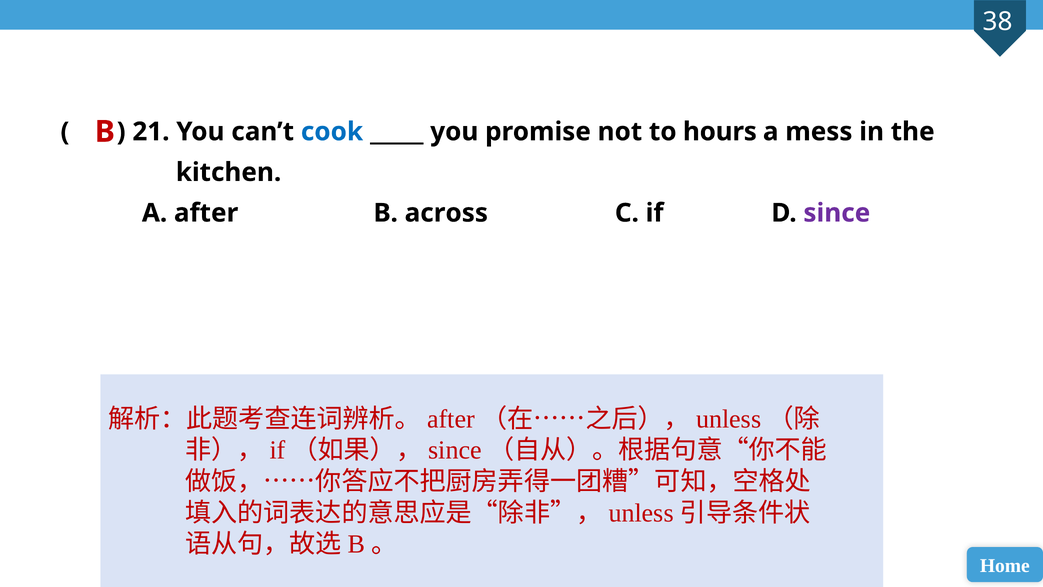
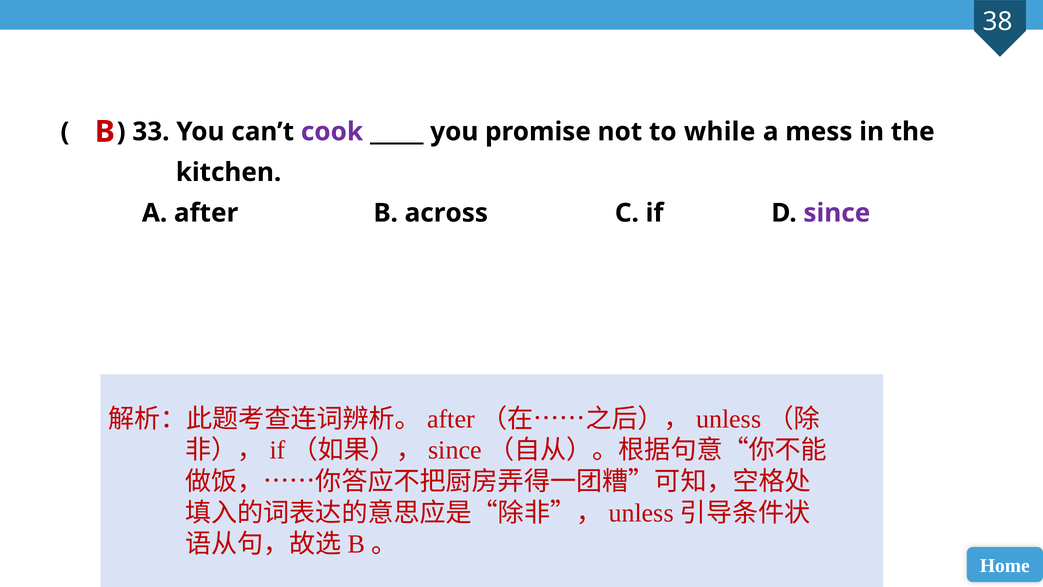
21: 21 -> 33 (151, 132)
cook colour: blue -> purple (332, 132)
hours: hours -> while (720, 132)
